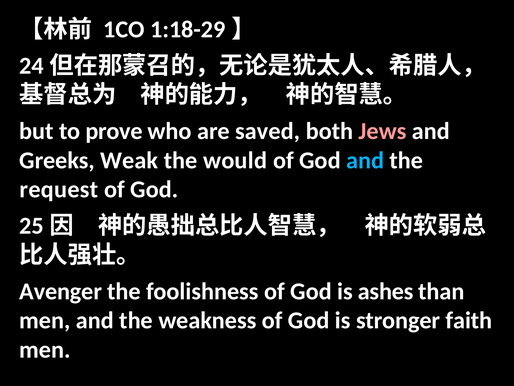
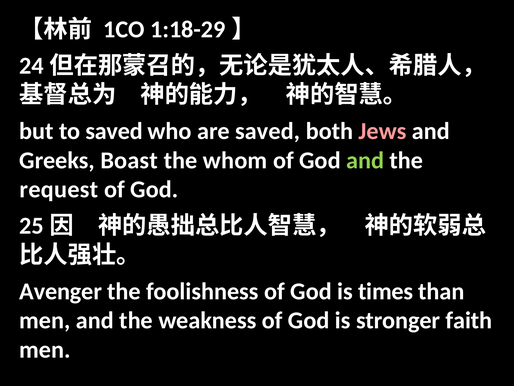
to prove: prove -> saved (114, 131)
Weak: Weak -> Boast (129, 160)
would: would -> whom (235, 160)
and colour: light blue -> light green (365, 160)
ashes: ashes -> times (386, 291)
